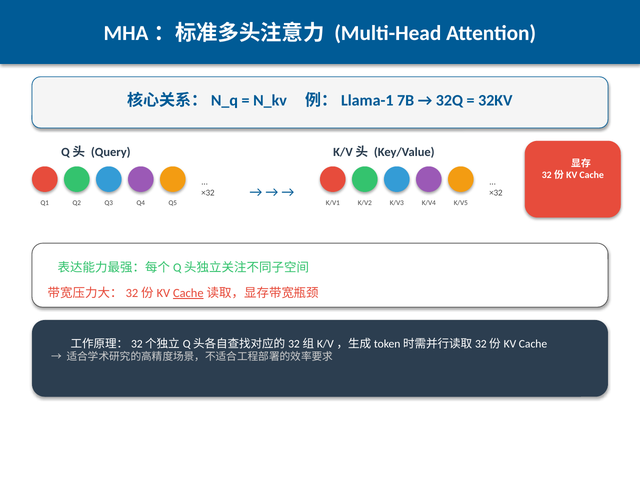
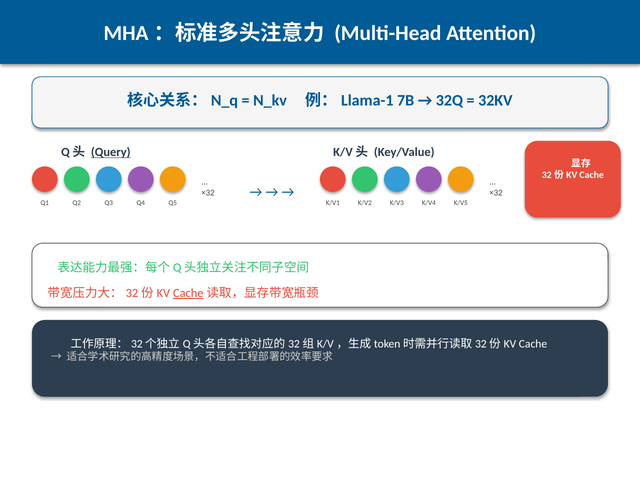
Query underline: none -> present (111, 152)
